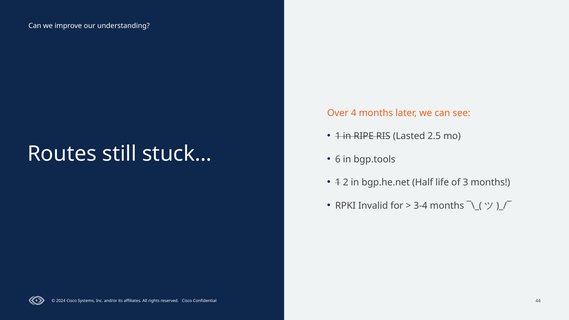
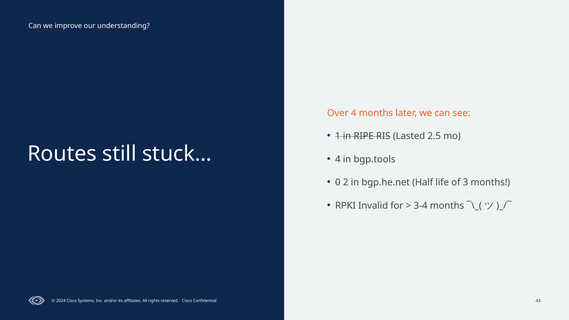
6: 6 -> 4 (338, 159)
1: 1 -> 0 (338, 182)
